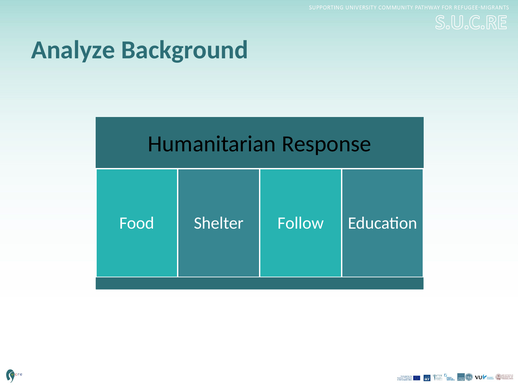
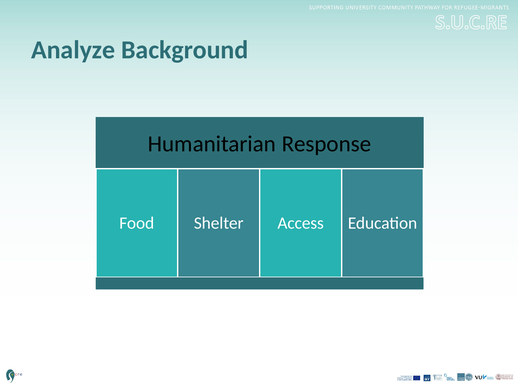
Follow: Follow -> Access (301, 223)
